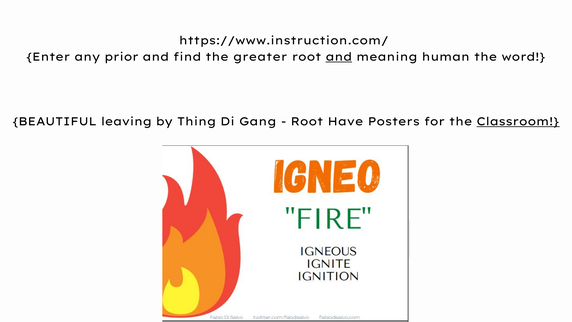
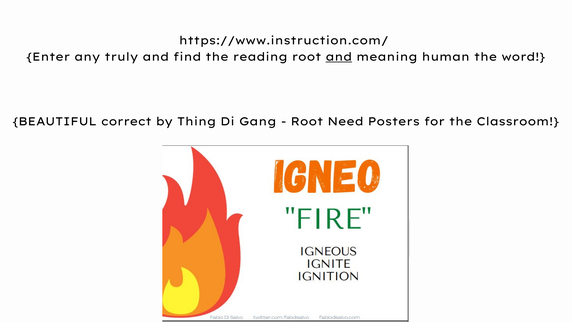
prior: prior -> truly (121, 57)
greater: greater -> reading (260, 57)
leaving: leaving -> correct (126, 121)
Have: Have -> Need (346, 121)
Classroom underline: present -> none (518, 121)
